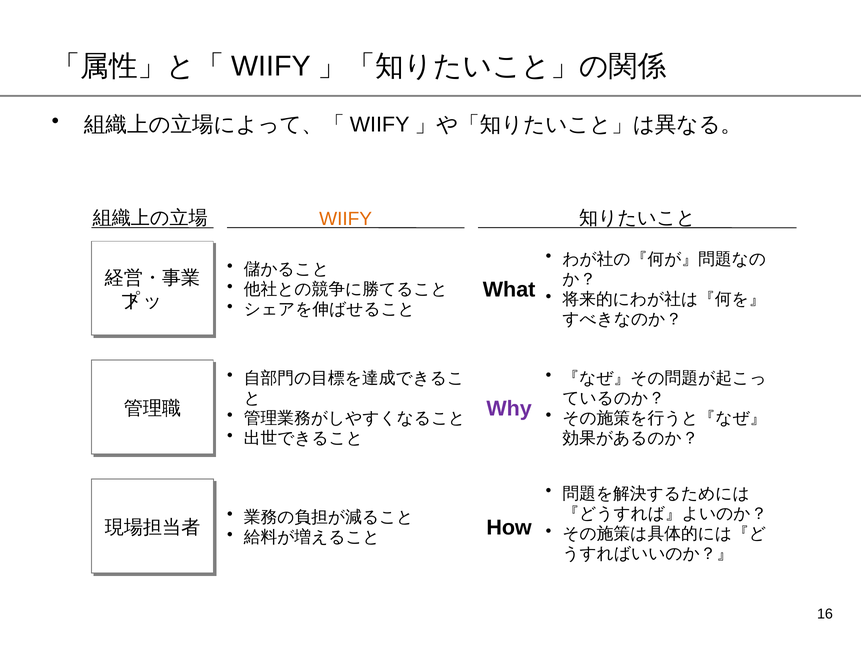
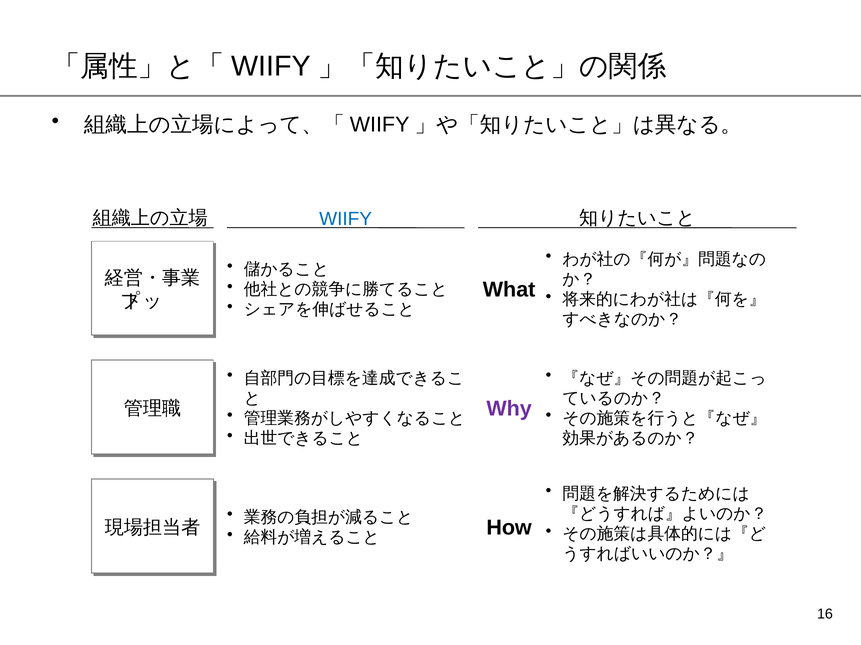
WIIFY colour: orange -> blue (346, 219)
